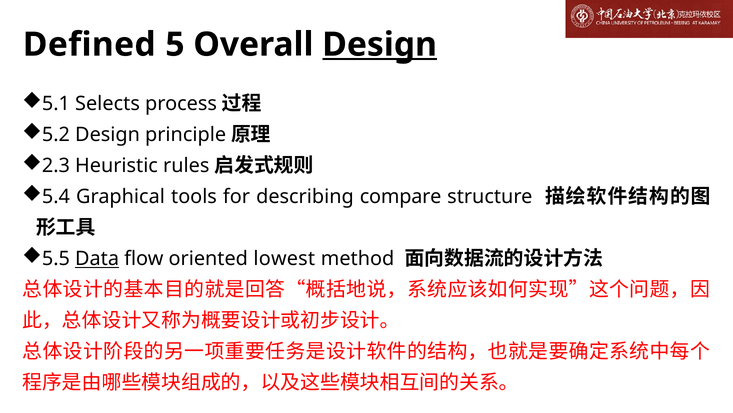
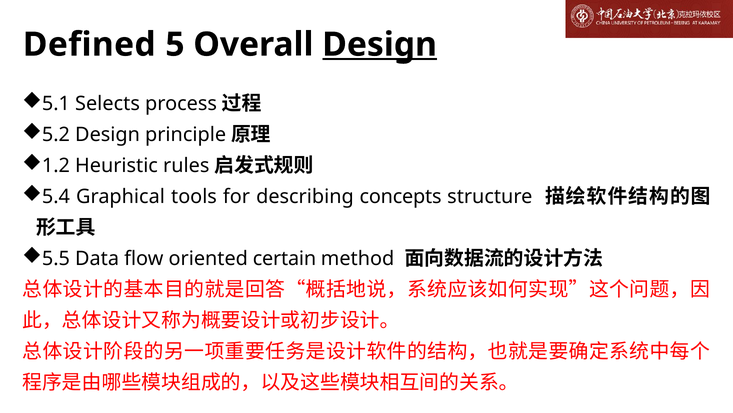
2.3: 2.3 -> 1.2 (56, 166)
compare: compare -> concepts (401, 196)
Data underline: present -> none (97, 258)
lowest: lowest -> certain (284, 258)
